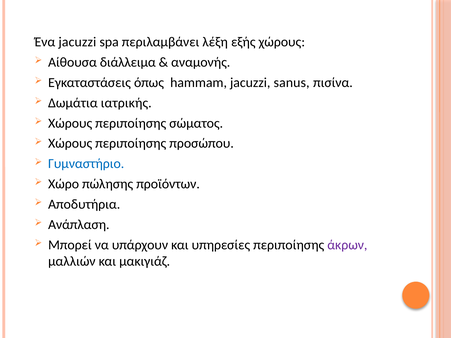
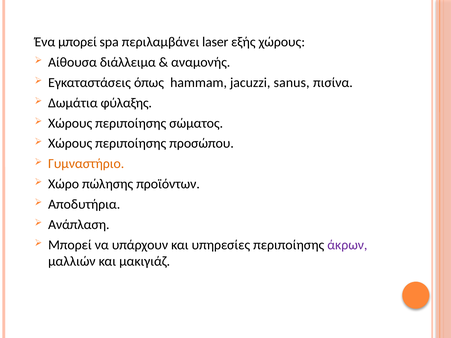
Ένα jacuzzi: jacuzzi -> μπορεί (77, 42)
λέξη: λέξη -> laser (215, 42)
ιατρικής: ιατρικής -> φύλαξης (126, 103)
Γυμναστήριο colour: blue -> orange (86, 164)
